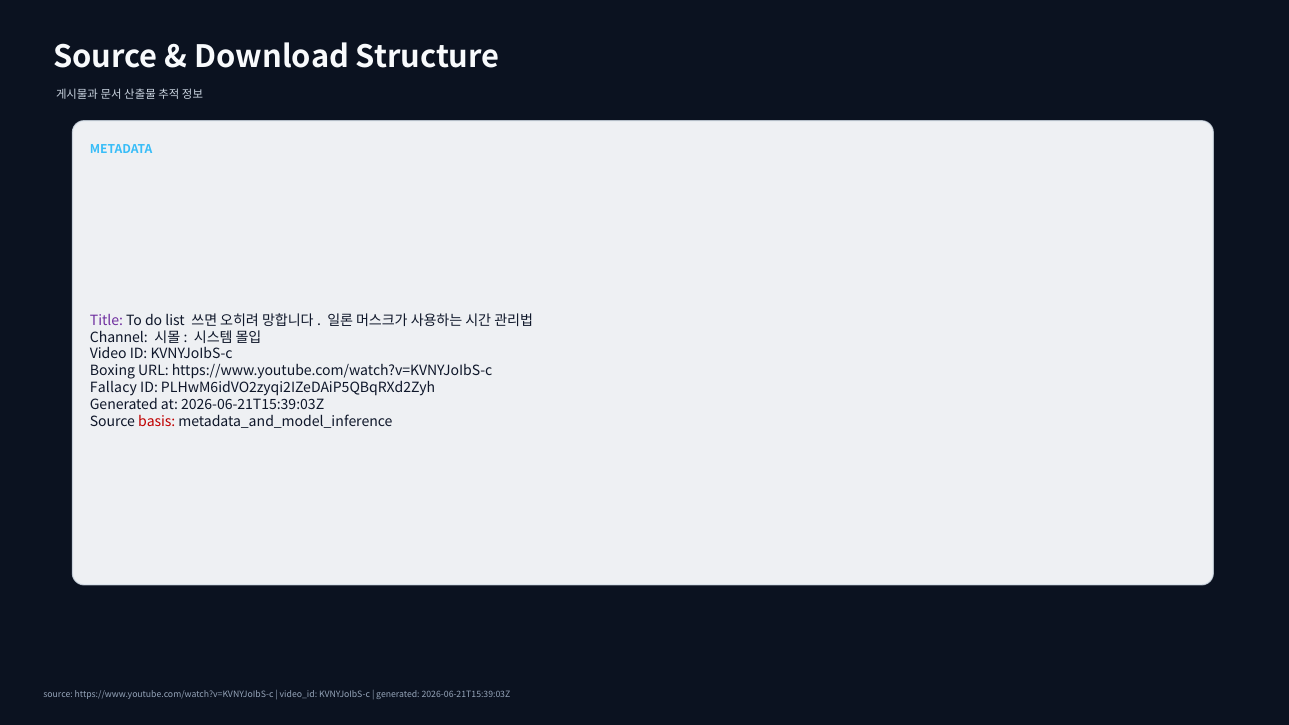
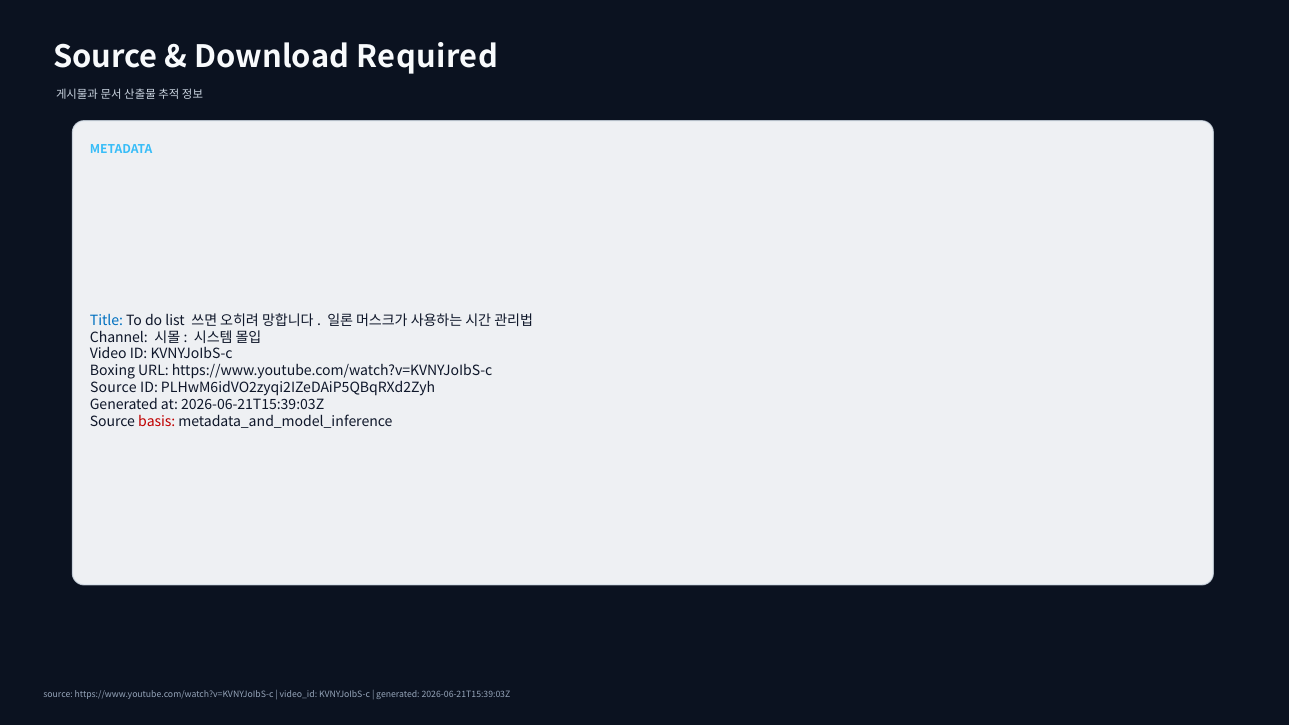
Structure: Structure -> Required (427, 58)
Title colour: purple -> blue (106, 321)
Fallacy: Fallacy -> Source (113, 388)
